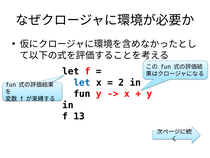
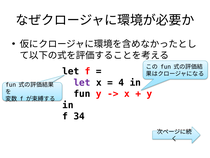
let colour: blue -> purple (82, 82)
2: 2 -> 4 (121, 82)
13: 13 -> 34 (79, 116)
